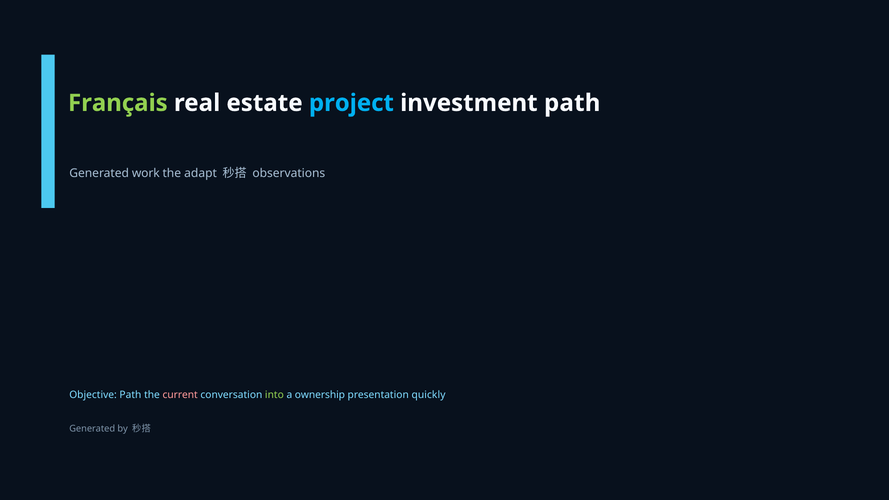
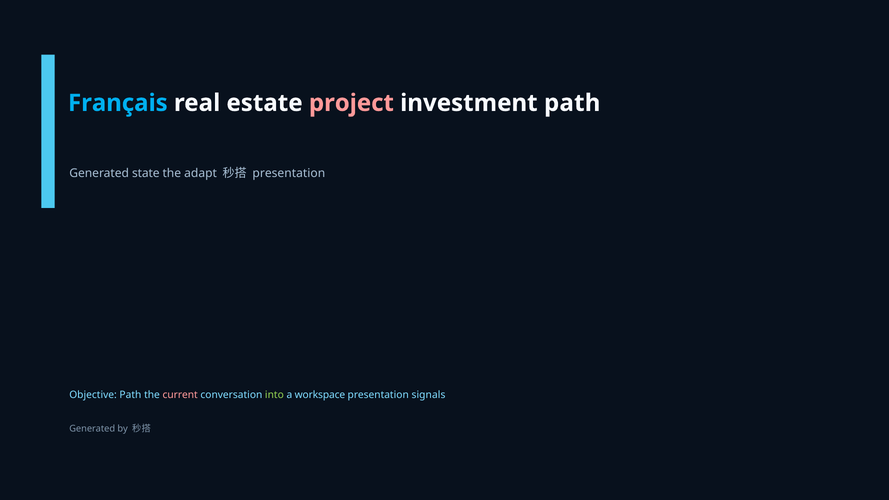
Français colour: light green -> light blue (118, 103)
project colour: light blue -> pink (351, 103)
work: work -> state (146, 174)
observations: observations -> presentation (289, 174)
ownership: ownership -> workspace (320, 395)
quickly: quickly -> signals (428, 395)
